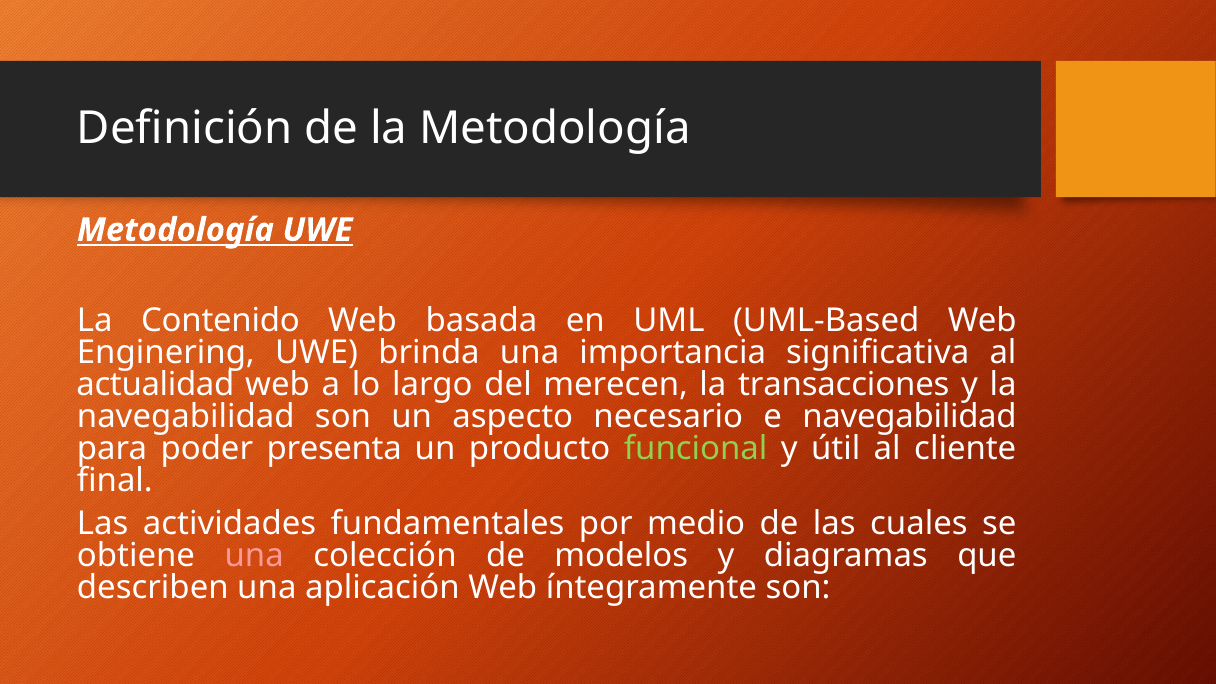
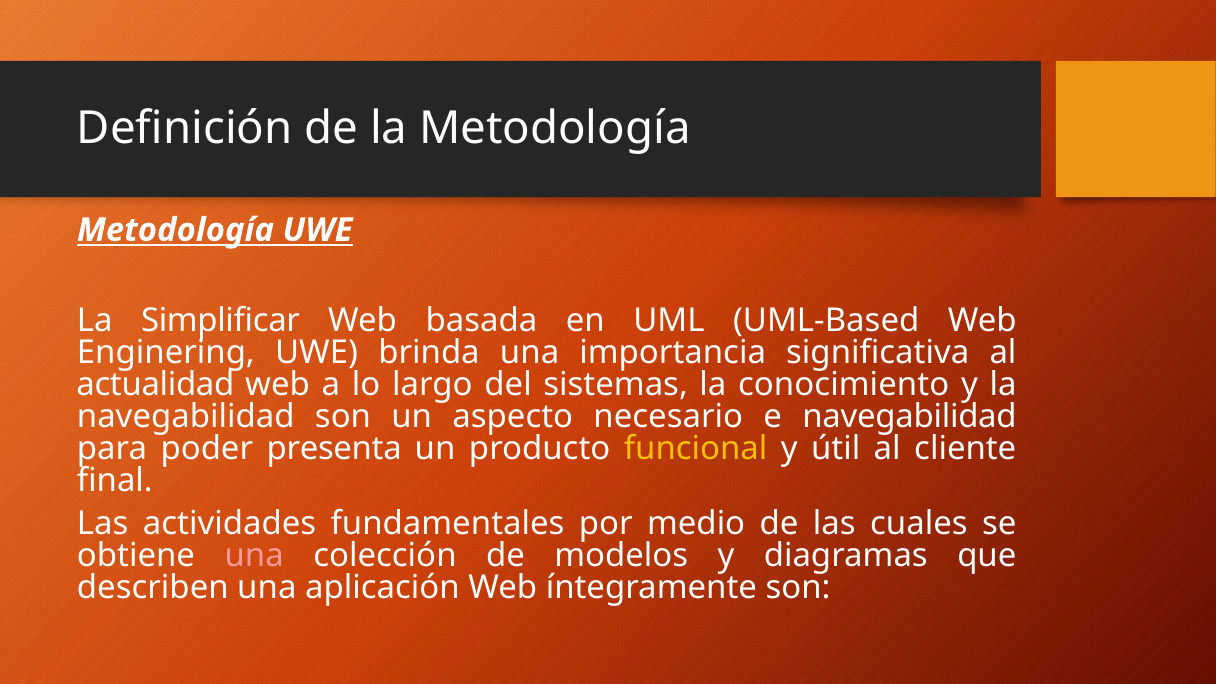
Contenido: Contenido -> Simplificar (221, 320)
merecen: merecen -> sistemas (616, 384)
transacciones: transacciones -> conocimiento (844, 384)
funcional colour: light green -> yellow (696, 448)
